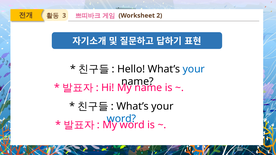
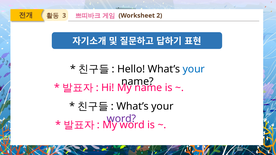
word colour: blue -> purple (121, 119)
